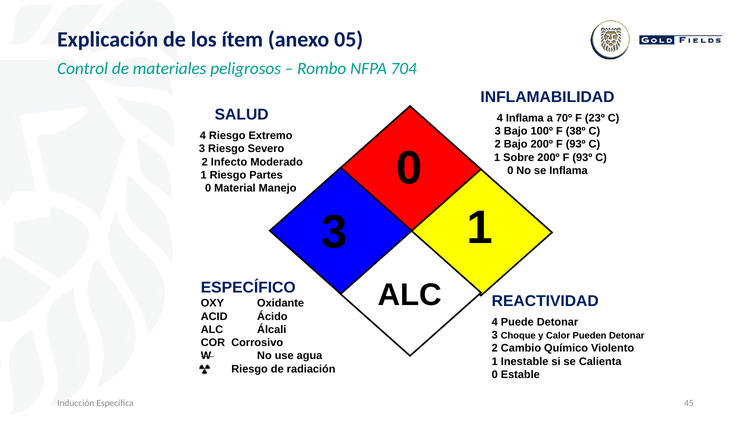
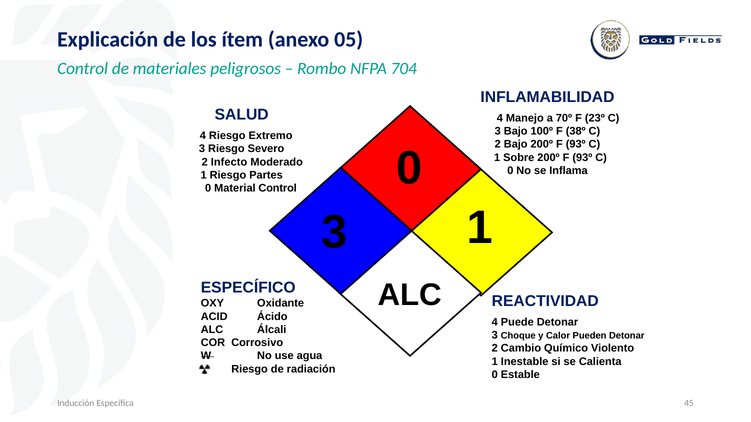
4 Inflama: Inflama -> Manejo (525, 118)
Material Manejo: Manejo -> Control (278, 188)
